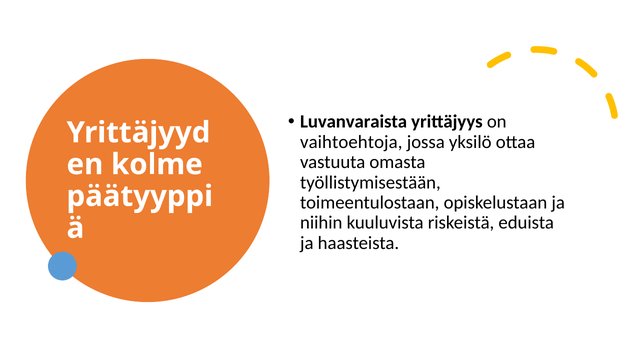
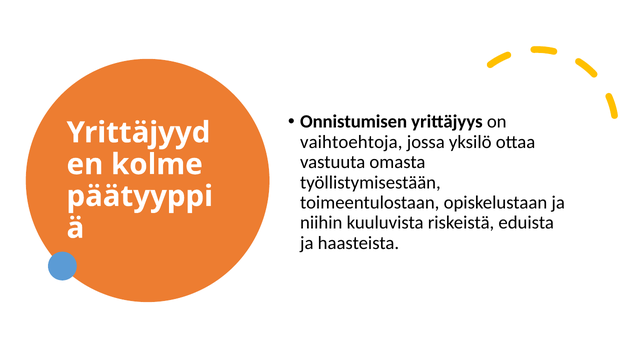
Luvanvaraista: Luvanvaraista -> Onnistumisen (354, 122)
